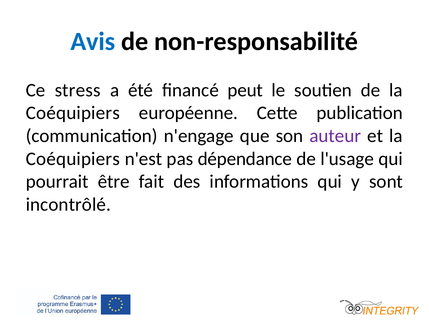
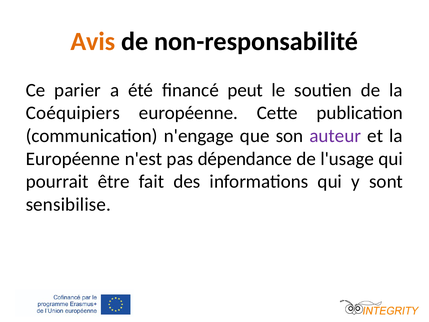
Avis colour: blue -> orange (93, 42)
stress: stress -> parier (78, 90)
Coéquipiers: Coéquipiers -> Européenne (73, 159)
incontrôlé: incontrôlé -> sensibilise (68, 204)
